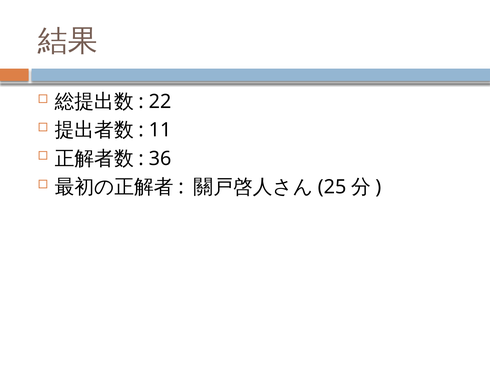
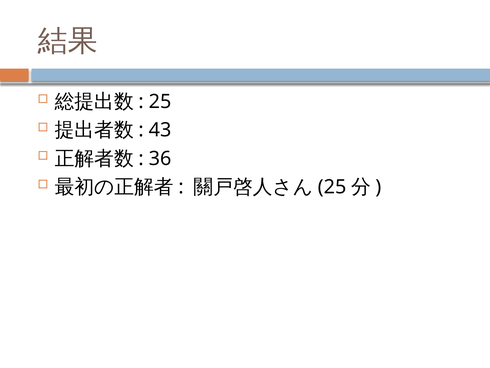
22: 22 -> 25 (160, 101)
11: 11 -> 43 (160, 130)
